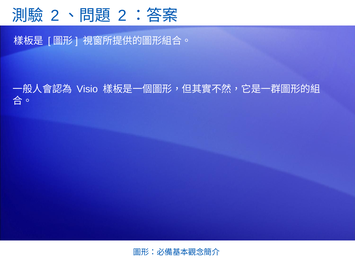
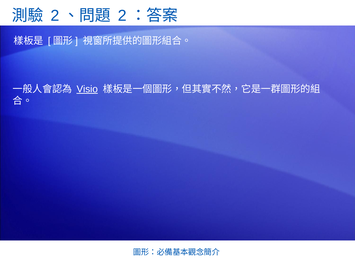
Visio underline: none -> present (87, 89)
